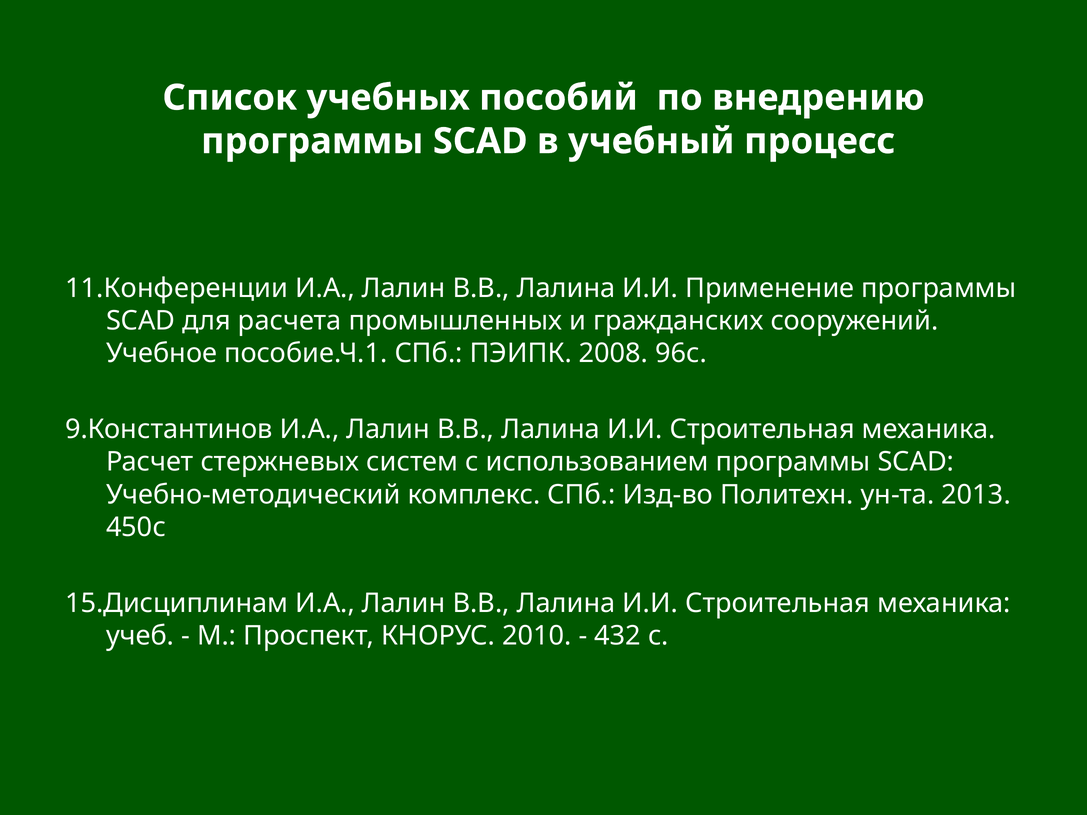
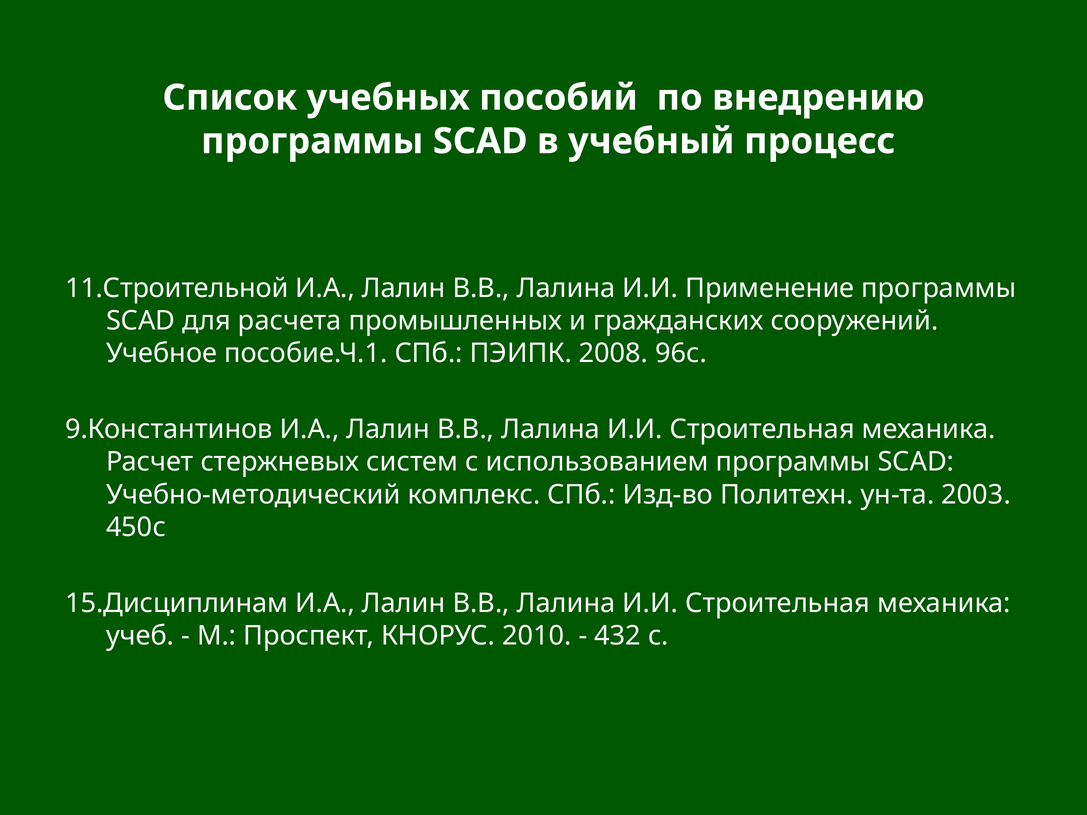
11.Конференции: 11.Конференции -> 11.Строительной (177, 288)
2013: 2013 -> 2003 (976, 495)
